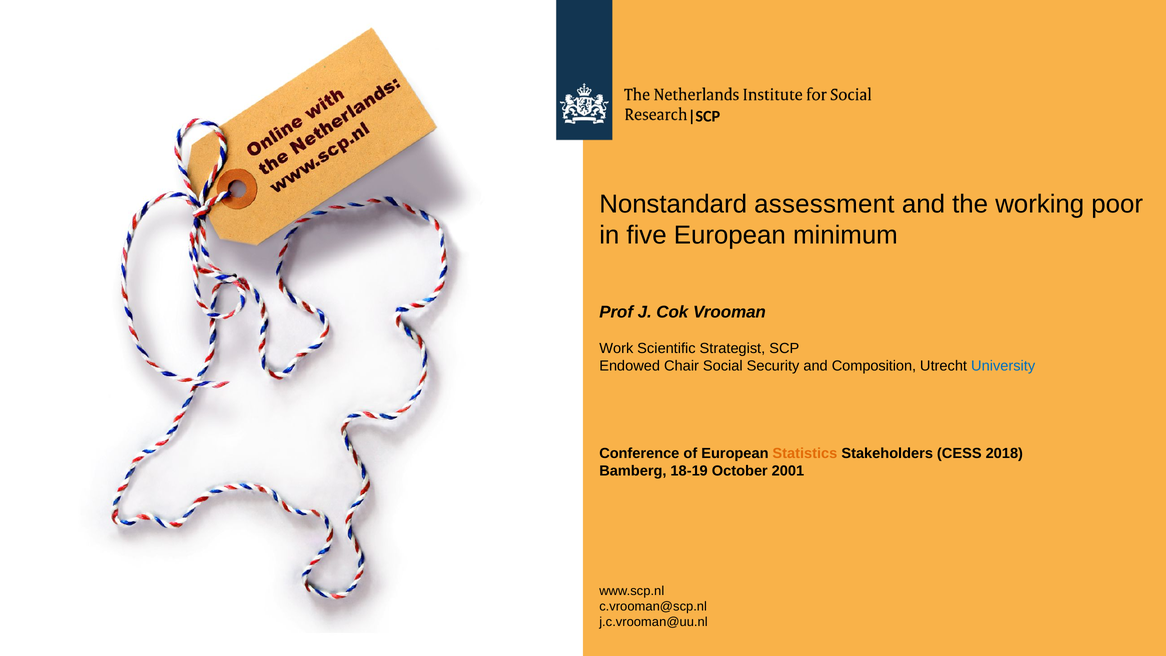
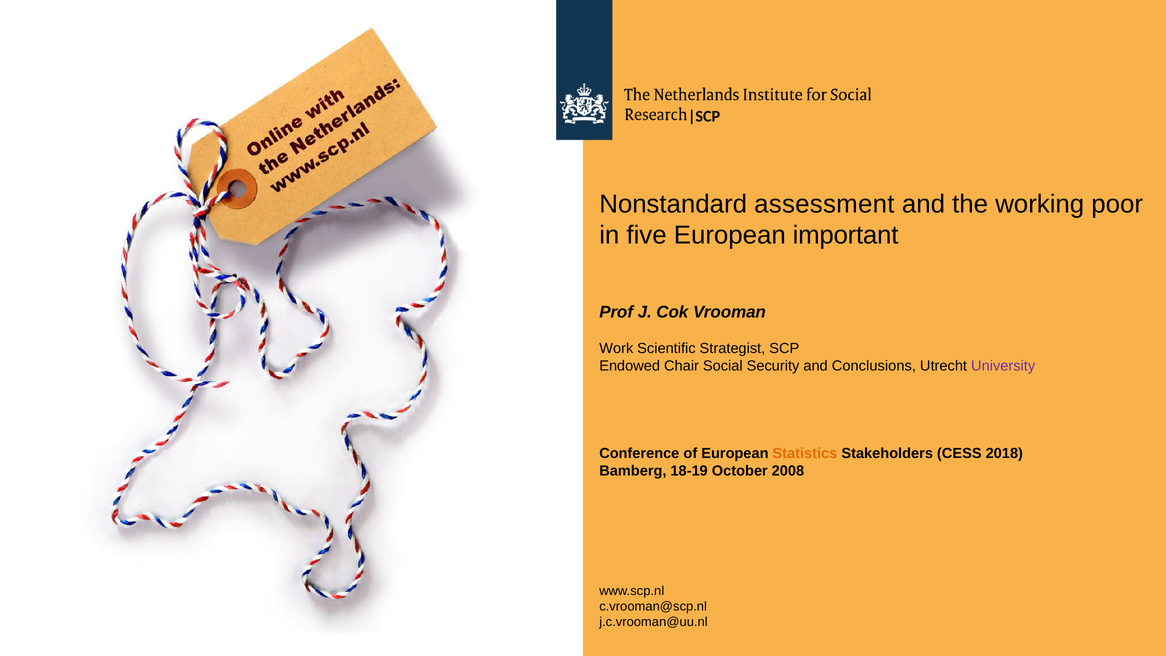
minimum: minimum -> important (846, 235)
Composition: Composition -> Conclusions (874, 366)
University colour: blue -> purple (1003, 366)
2001: 2001 -> 2008 (788, 471)
